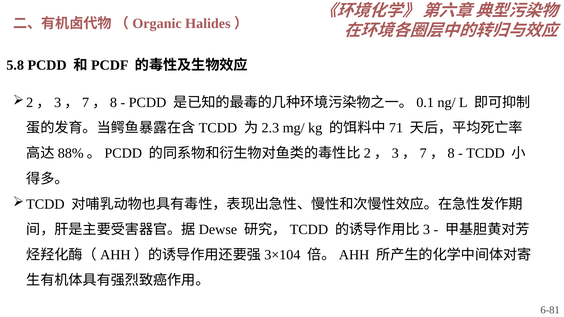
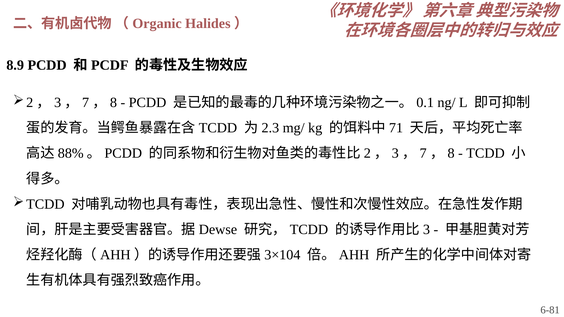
5.8: 5.8 -> 8.9 (15, 65)
